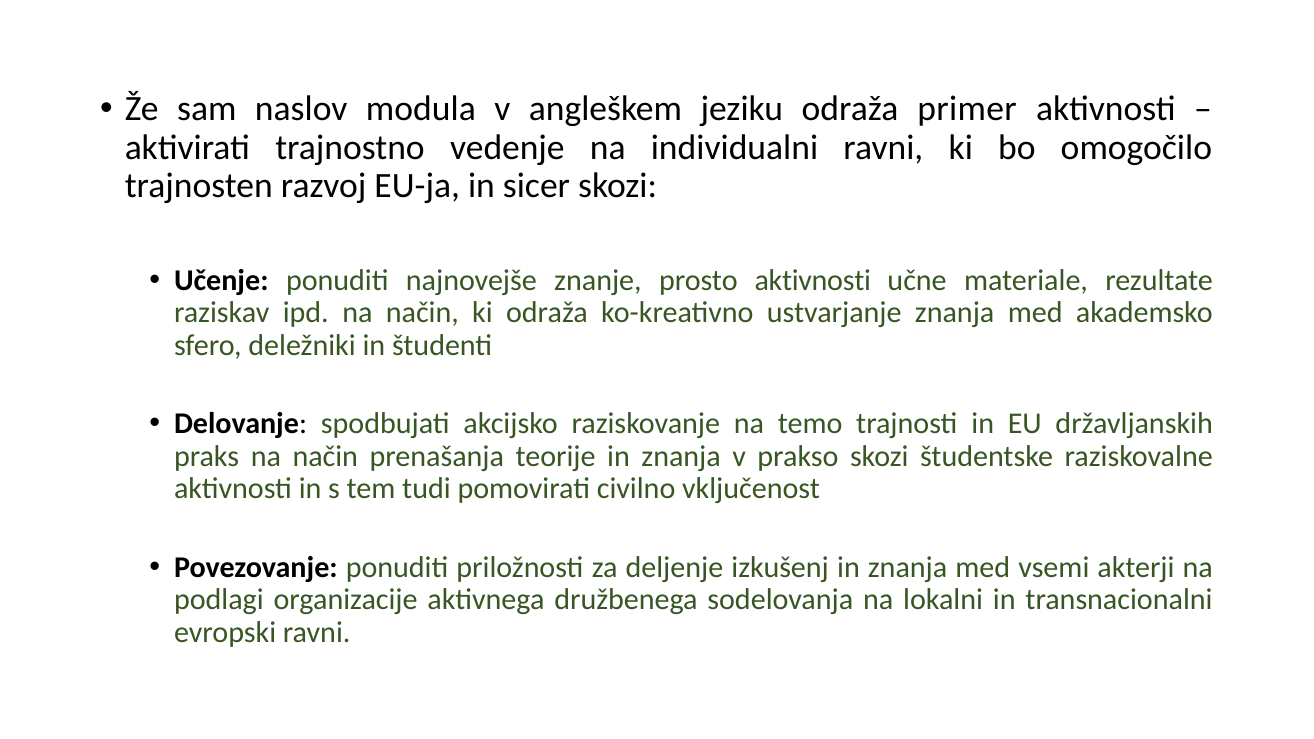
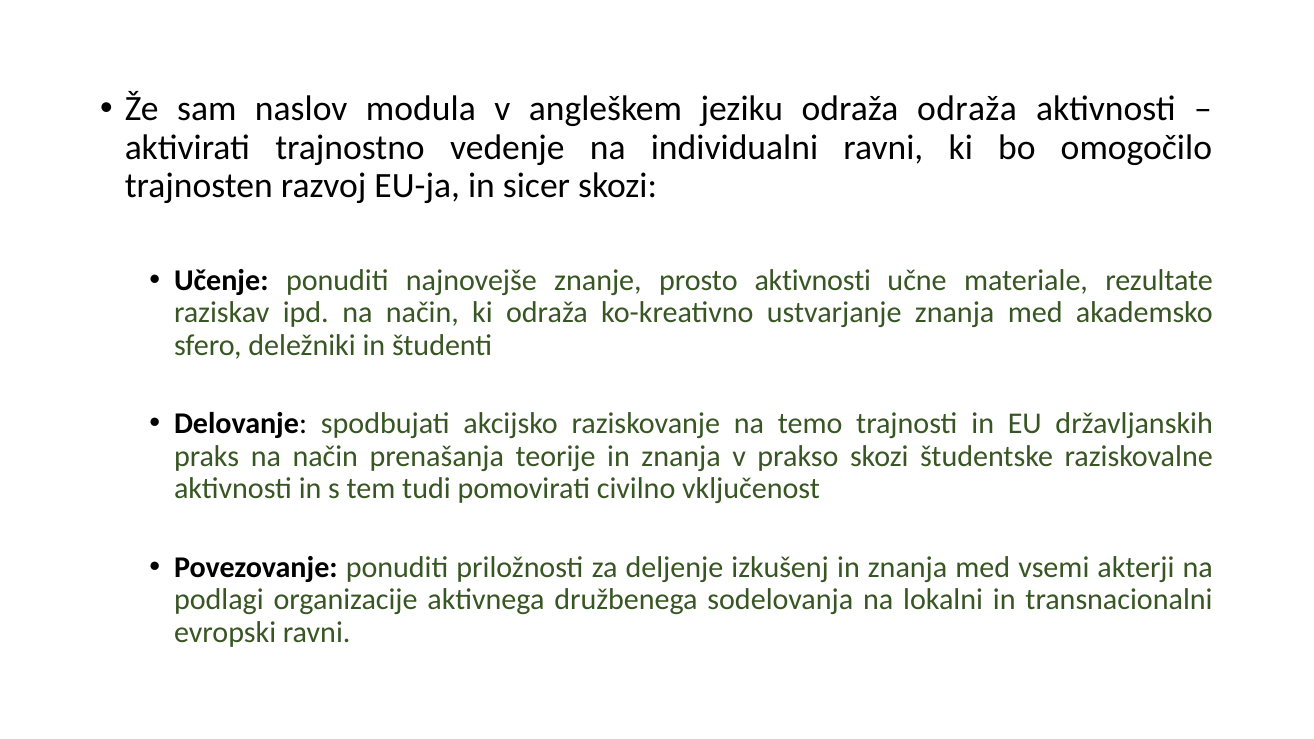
odraža primer: primer -> odraža (967, 109)
